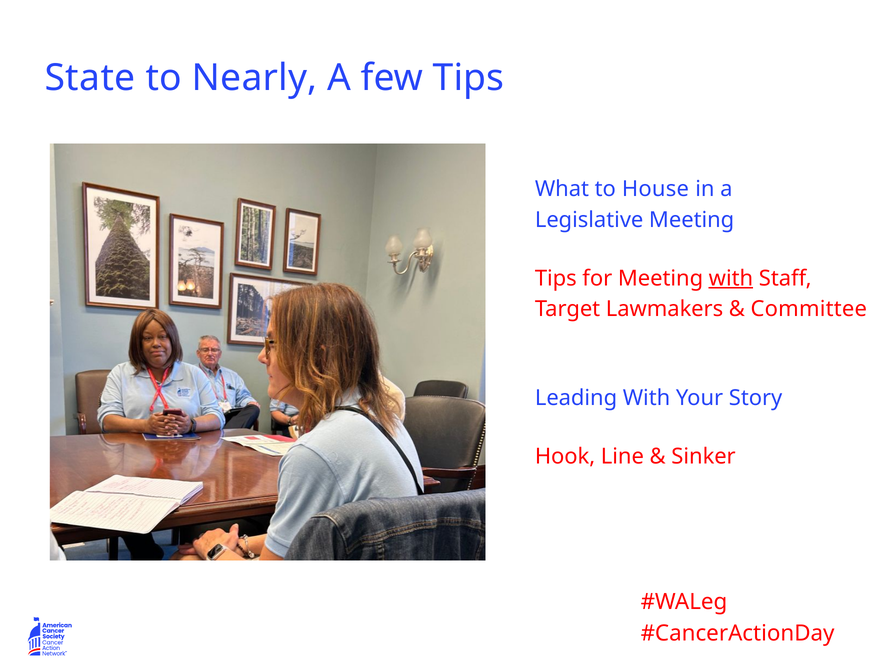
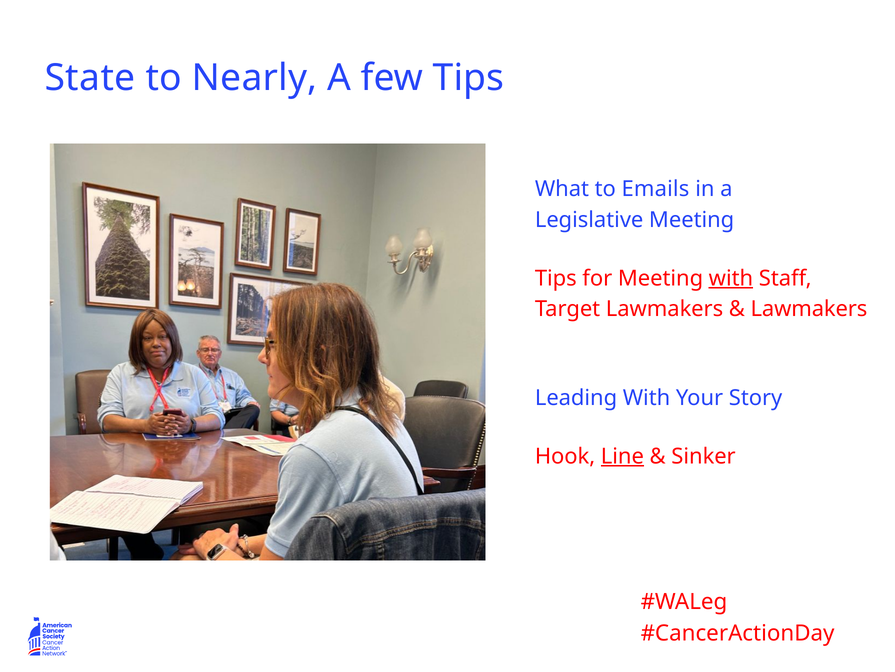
House: House -> Emails (655, 189)
Committee: Committee -> Lawmakers (809, 309)
Line underline: none -> present (622, 456)
